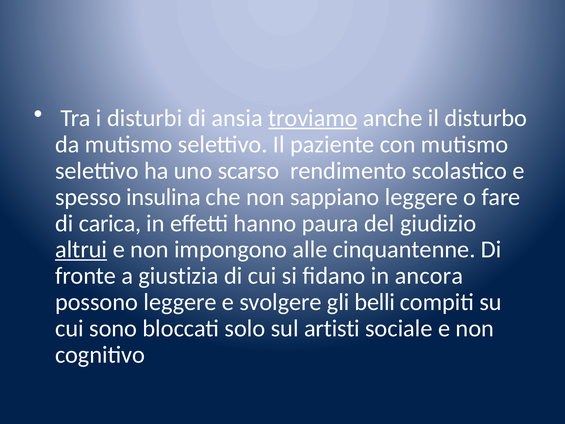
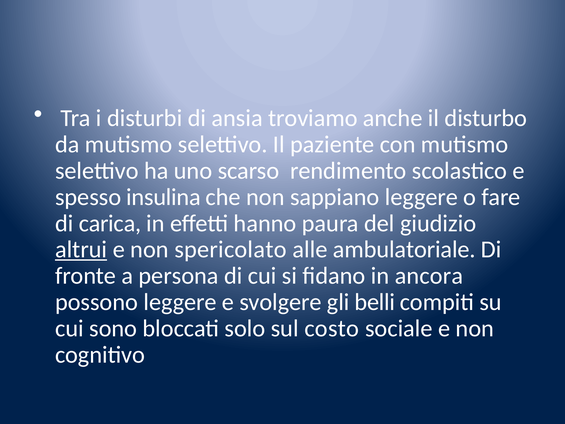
troviamo underline: present -> none (313, 118)
impongono: impongono -> spericolato (230, 249)
cinquantenne: cinquantenne -> ambulatoriale (404, 249)
giustizia: giustizia -> persona (179, 276)
artisti: artisti -> costo (332, 328)
